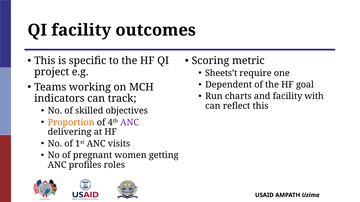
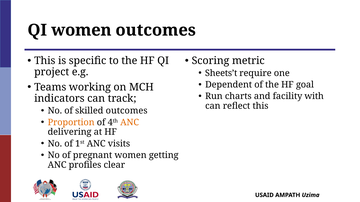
QI facility: facility -> women (81, 30)
skilled objectives: objectives -> outcomes (127, 111)
ANC colour: purple -> orange (130, 123)
roles: roles -> clear (114, 165)
